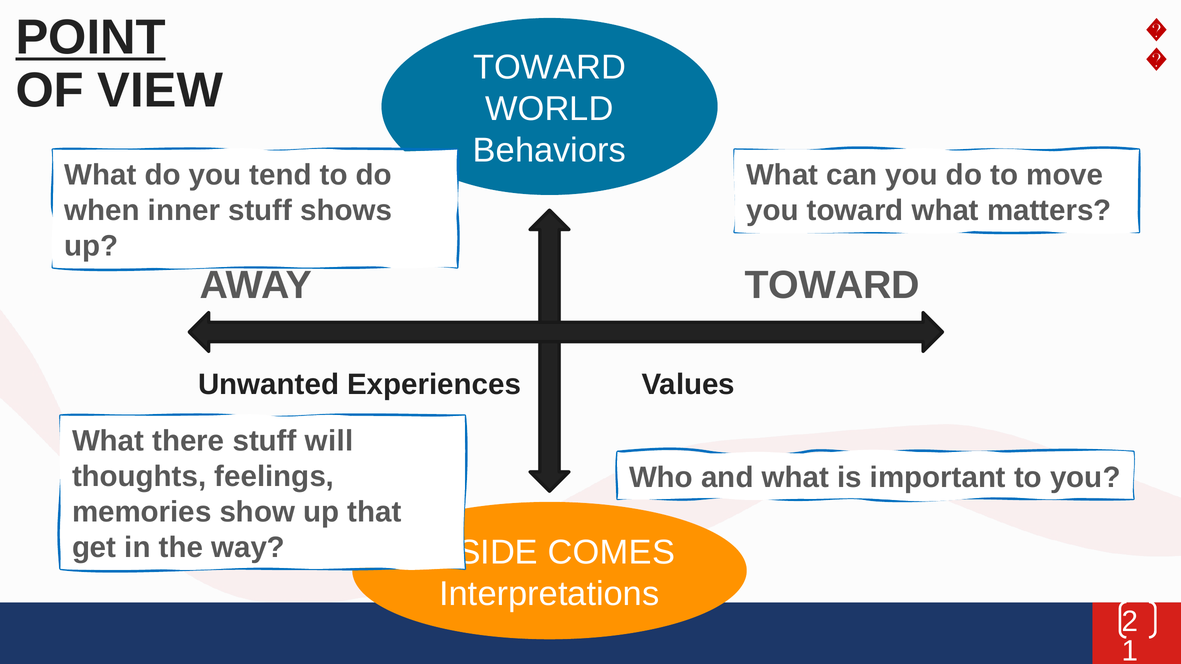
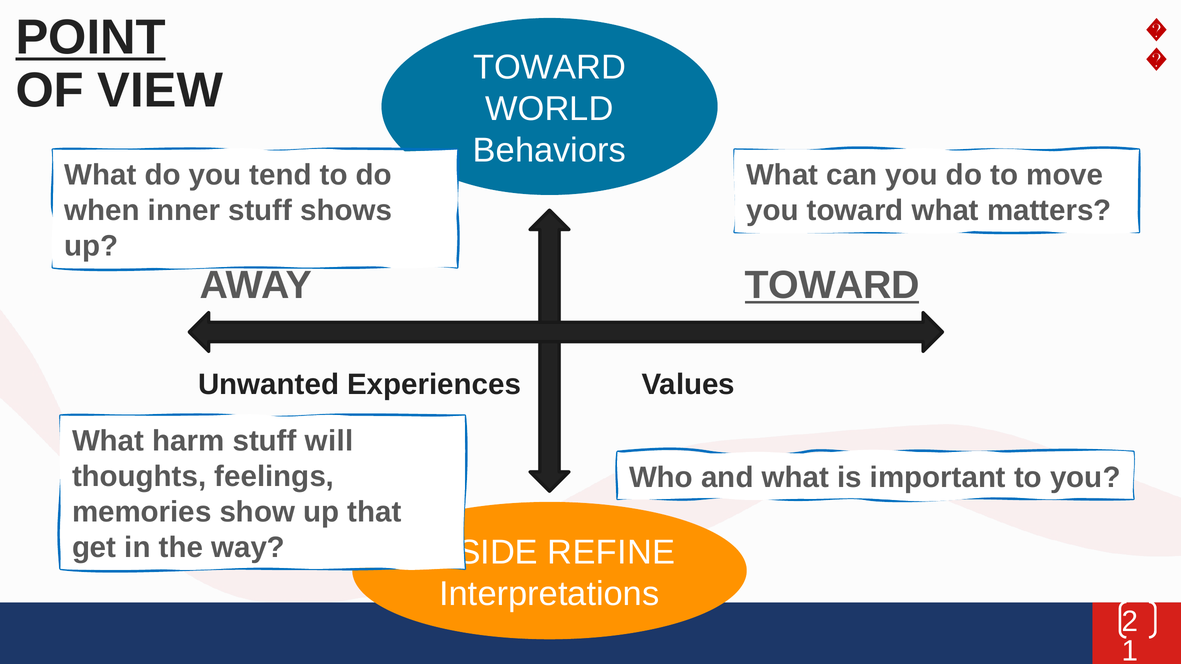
TOWARD underline: none -> present (832, 285)
there: there -> harm (188, 441)
COMES: COMES -> REFINE (611, 553)
